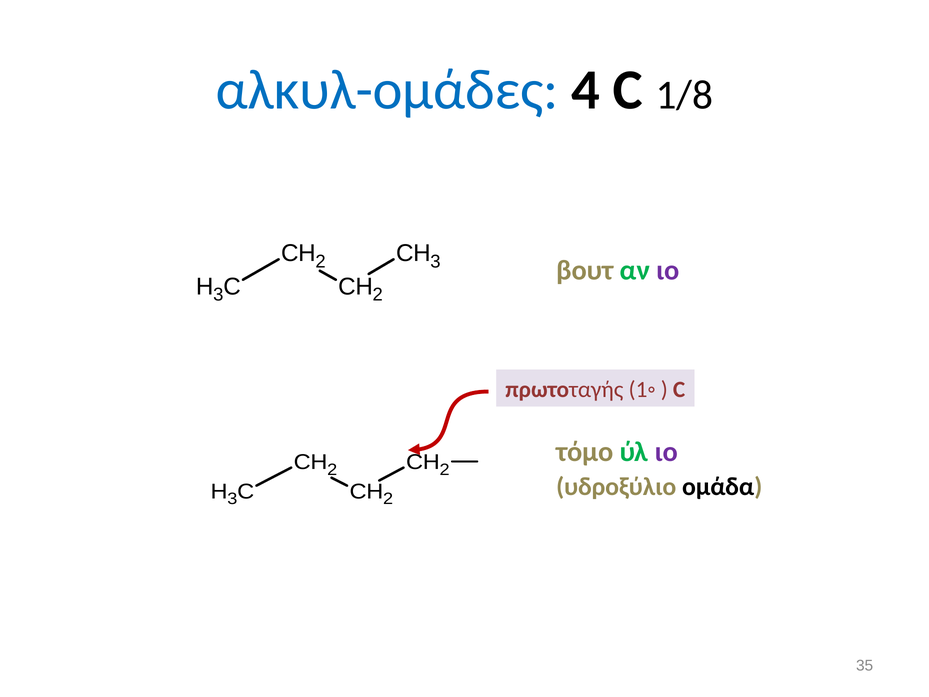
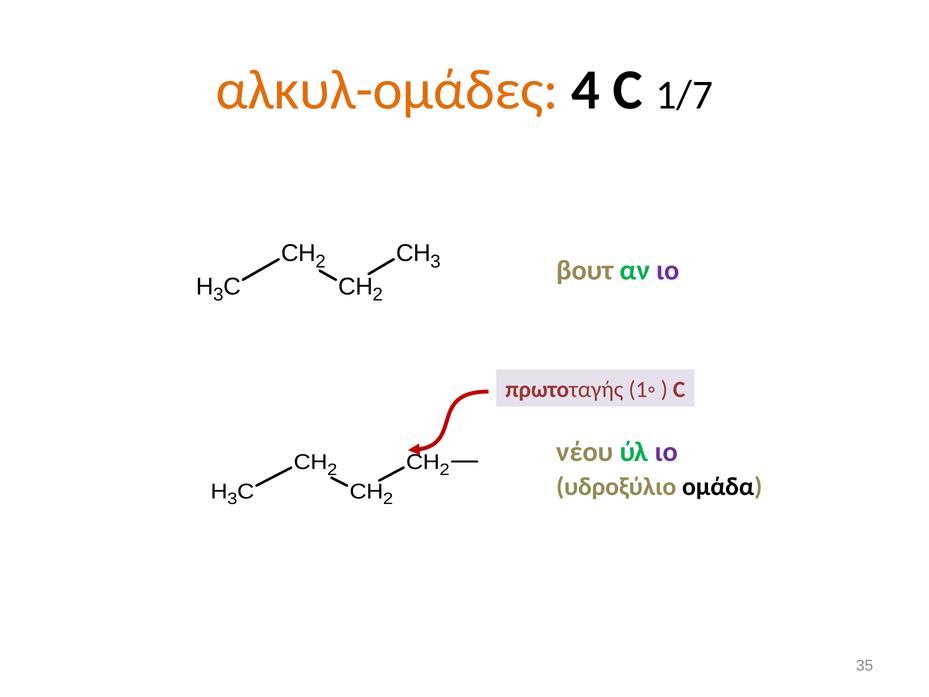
αλκυλ-ομάδες colour: blue -> orange (387, 90)
1/8: 1/8 -> 1/7 (684, 95)
τόμο: τόμο -> νέου (585, 452)
